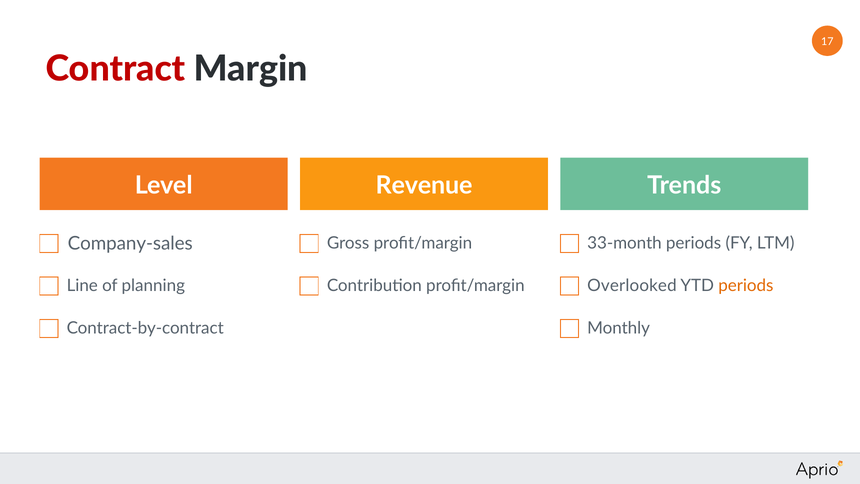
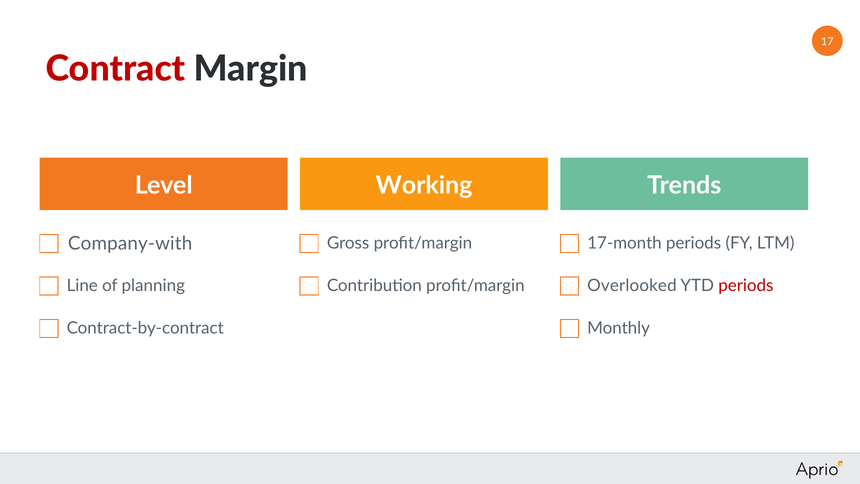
Revenue: Revenue -> Working (424, 186)
Company-sales: Company-sales -> Company-with (130, 243)
33-month: 33-month -> 17-month (624, 243)
periods colour: orange -> red (746, 286)
